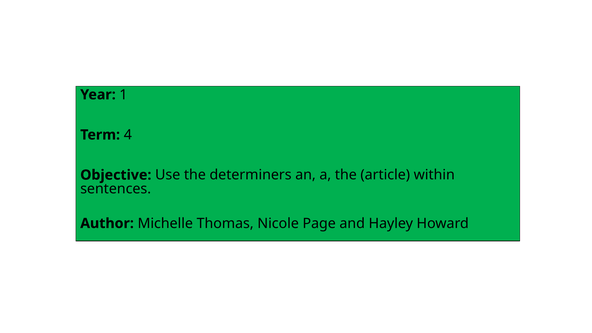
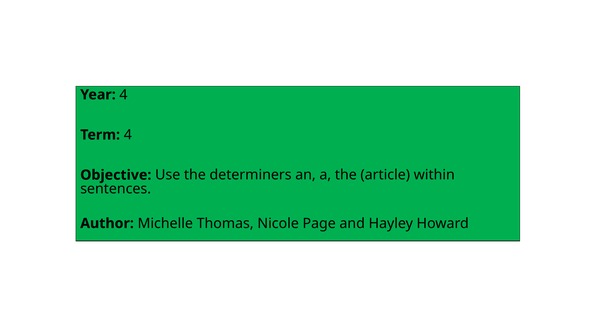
Year 1: 1 -> 4 (123, 95)
